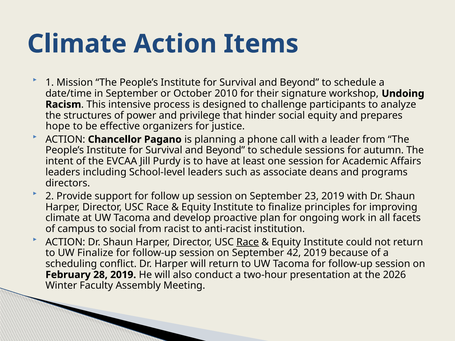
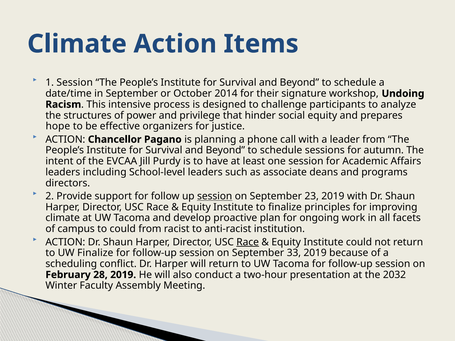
1 Mission: Mission -> Session (75, 83)
2010: 2010 -> 2014 (226, 94)
session underline: none -> present (215, 196)
to social: social -> could (123, 229)
42: 42 -> 33 (294, 253)
2026: 2026 -> 2032 (394, 275)
